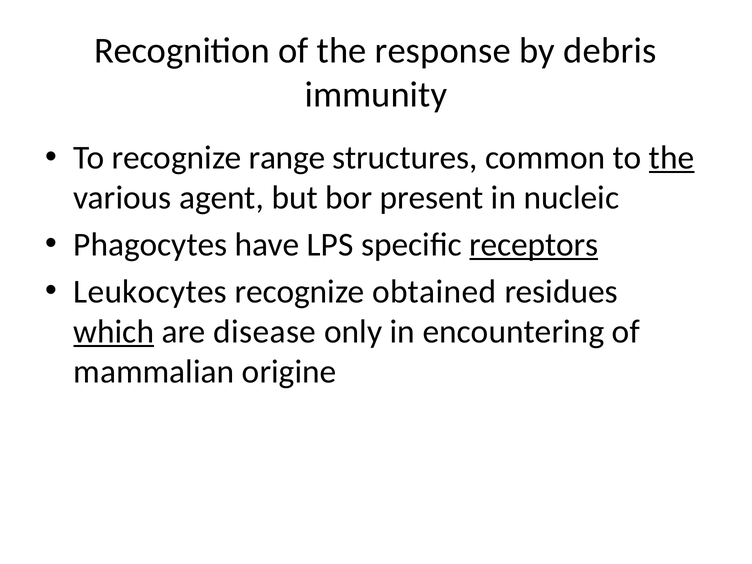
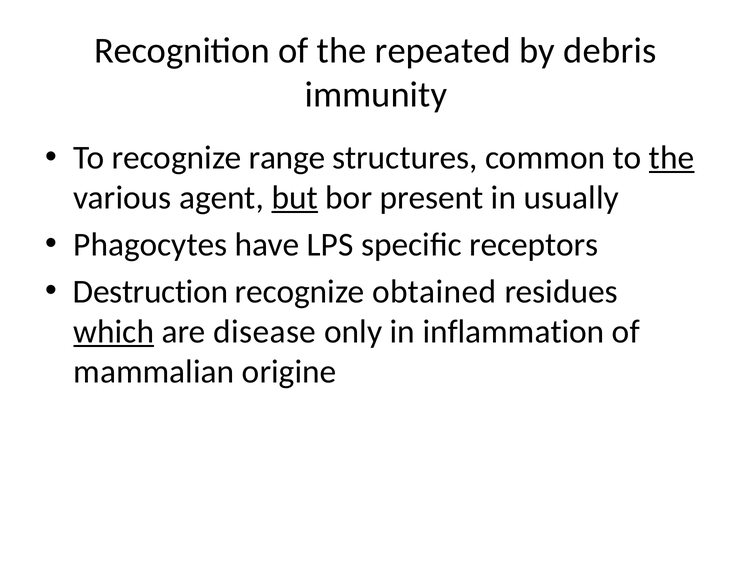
response: response -> repeated (443, 51)
but underline: none -> present (295, 198)
nucleic: nucleic -> usually (571, 198)
receptors underline: present -> none (534, 245)
Leukocytes: Leukocytes -> Destruction (150, 291)
encountering: encountering -> inflammation (513, 332)
